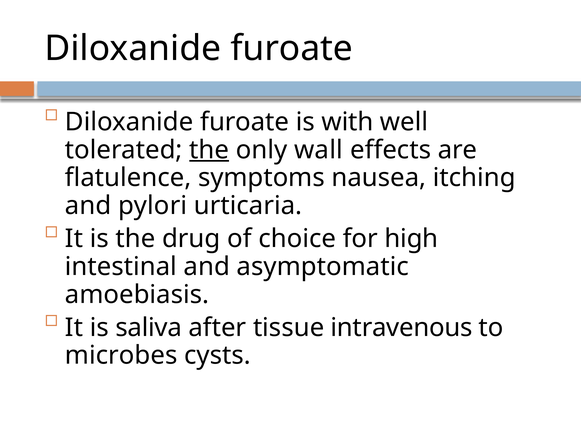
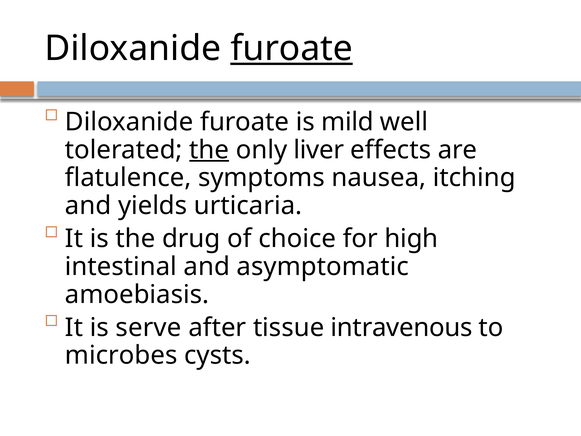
furoate underline: none -> present (292, 48)
with: with -> mild (348, 122)
wall: wall -> liver (319, 150)
pylori: pylori -> yields (153, 206)
saliva: saliva -> serve (148, 327)
